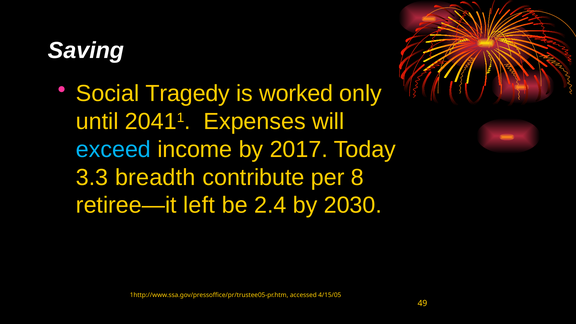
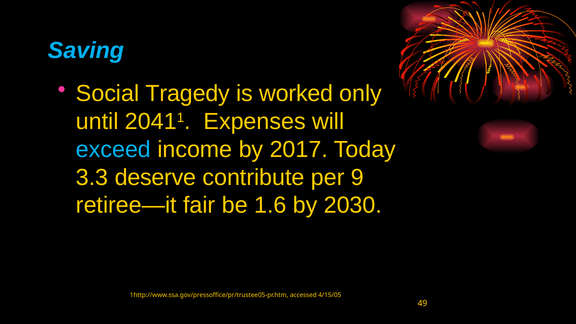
Saving colour: white -> light blue (86, 50)
breadth: breadth -> deserve (155, 177)
8: 8 -> 9 (357, 177)
left: left -> fair (199, 205)
2.4: 2.4 -> 1.6 (270, 205)
